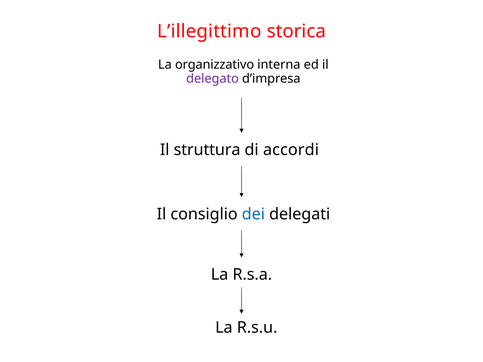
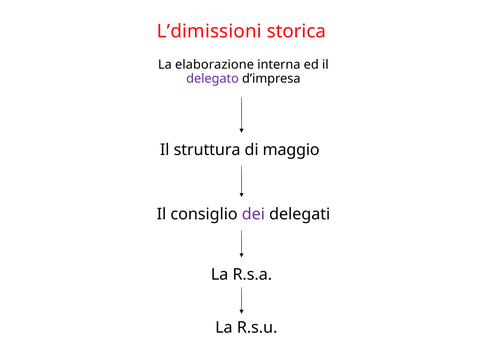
L’illegittimo: L’illegittimo -> L’dimissioni (209, 31)
organizzativo: organizzativo -> elaborazione (214, 65)
accordi: accordi -> maggio (291, 150)
dei colour: blue -> purple (253, 214)
